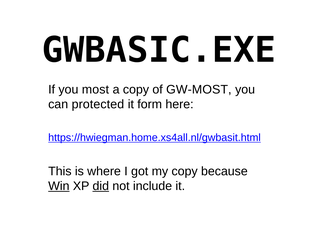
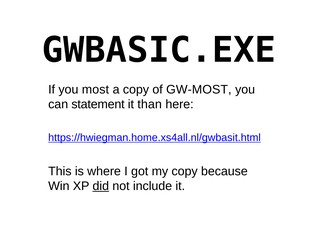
protected: protected -> statement (98, 104)
form: form -> than (150, 104)
Win underline: present -> none (59, 186)
